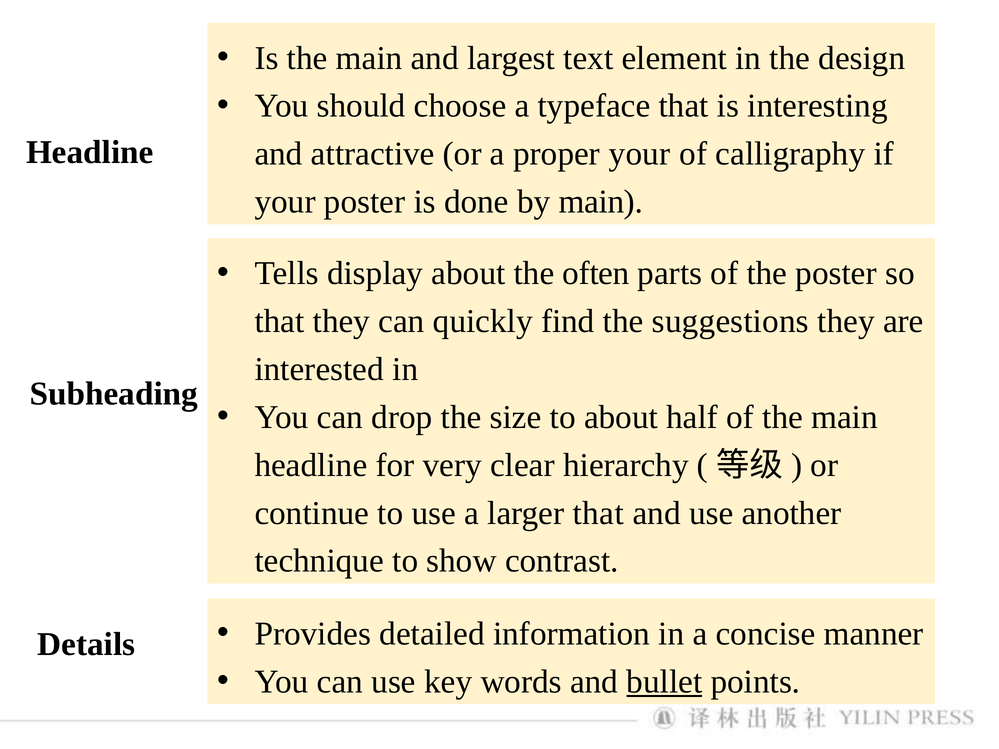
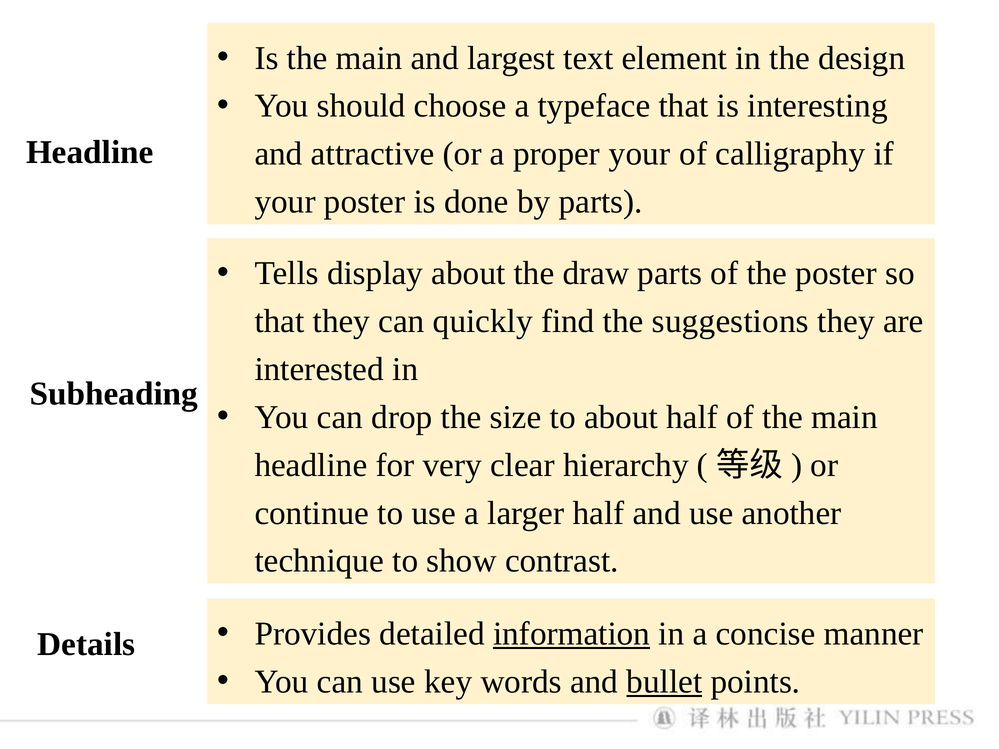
by main: main -> parts (601, 202)
often: often -> draw (596, 274)
larger that: that -> half (599, 513)
information underline: none -> present (572, 634)
